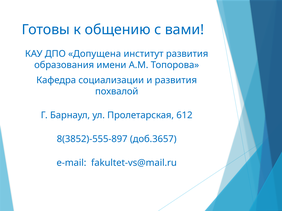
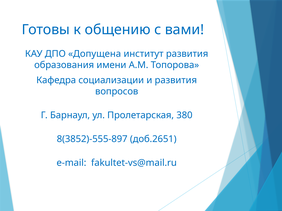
похвалой: похвалой -> вопросов (117, 92)
612: 612 -> 380 (184, 116)
доб.3657: доб.3657 -> доб.2651 (153, 139)
